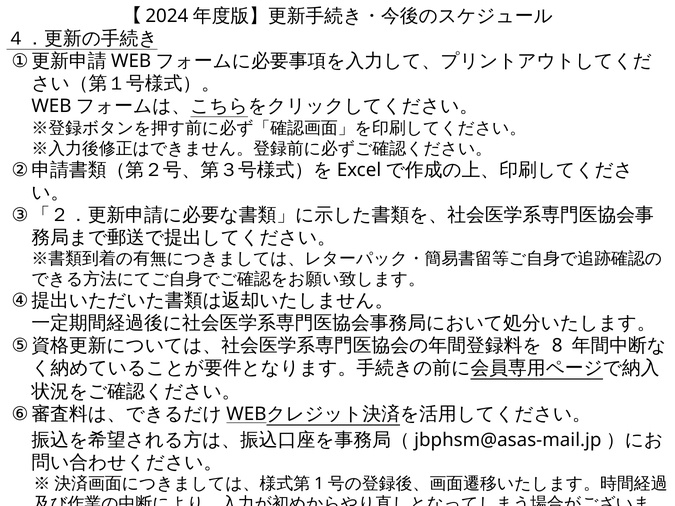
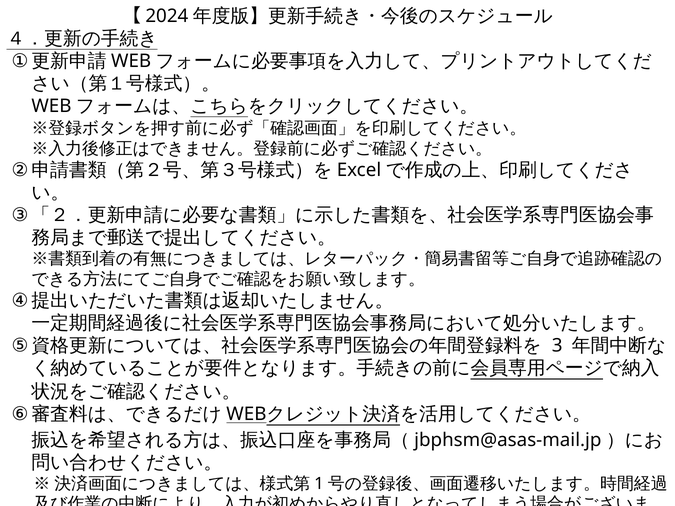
8: 8 -> 3 (557, 346)
